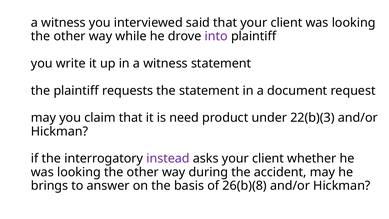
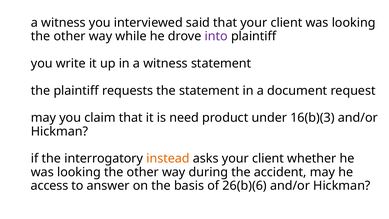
22(b)(3: 22(b)(3 -> 16(b)(3 (312, 118)
instead colour: purple -> orange (168, 158)
brings: brings -> access (50, 186)
26(b)(8: 26(b)(8 -> 26(b)(6 (245, 186)
